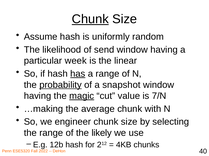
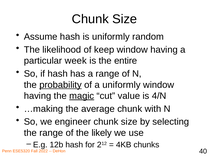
Chunk underline: present -> none (90, 19)
send: send -> keep (104, 50)
linear: linear -> entire (126, 61)
has underline: present -> none (78, 74)
a snapshot: snapshot -> uniformly (121, 85)
7/N: 7/N -> 4/N (159, 96)
